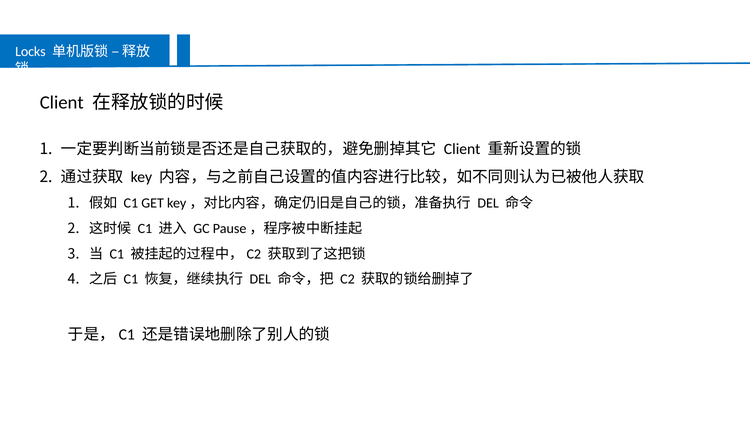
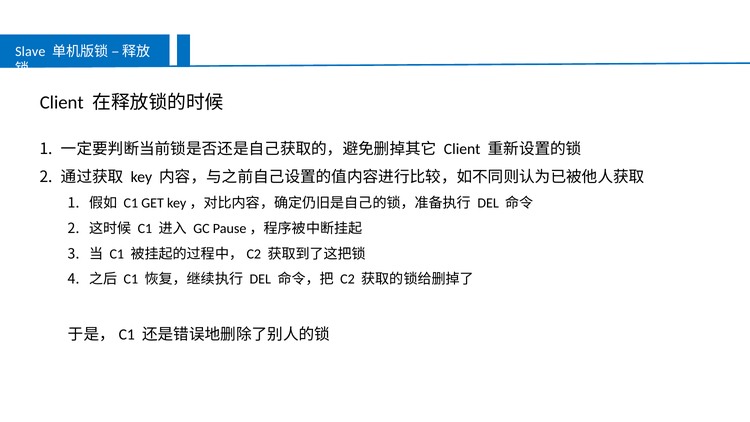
Locks: Locks -> Slave (30, 52)
